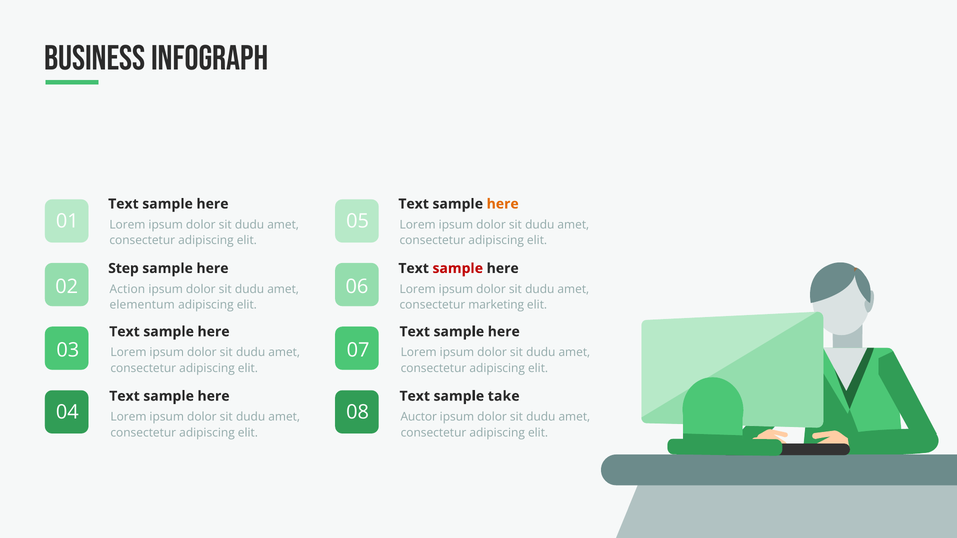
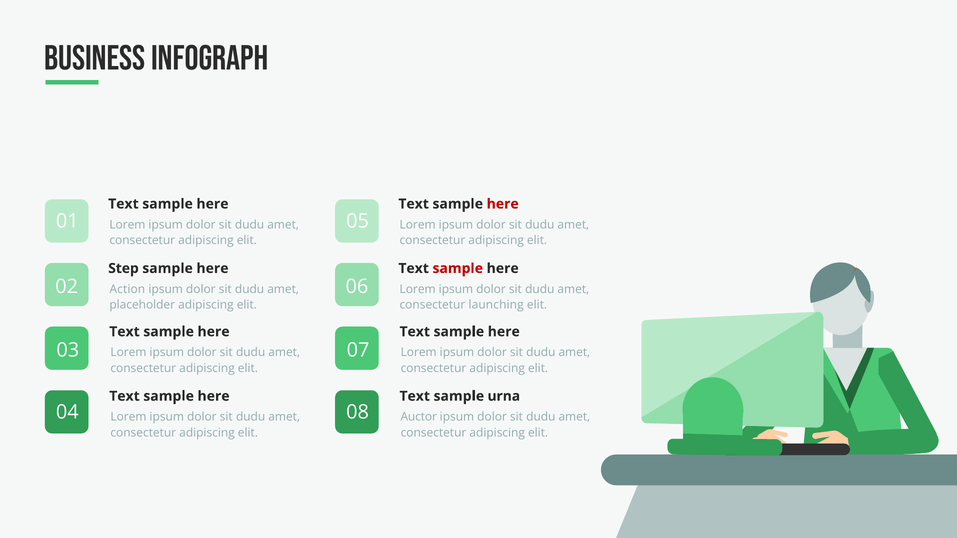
here colour: orange -> red (503, 204)
elementum: elementum -> placeholder (142, 305)
marketing: marketing -> launching (496, 305)
take: take -> urna (504, 396)
